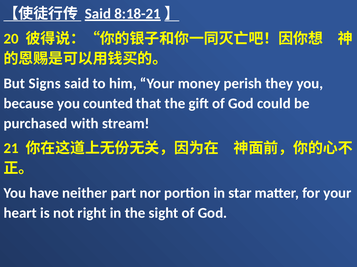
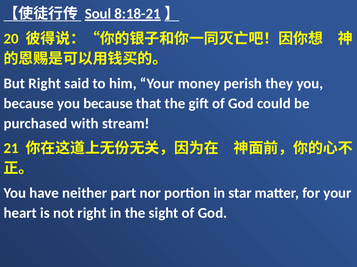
Said: Said -> Soul (98, 14)
But Signs: Signs -> Right (45, 84)
because you counted: counted -> because (108, 104)
